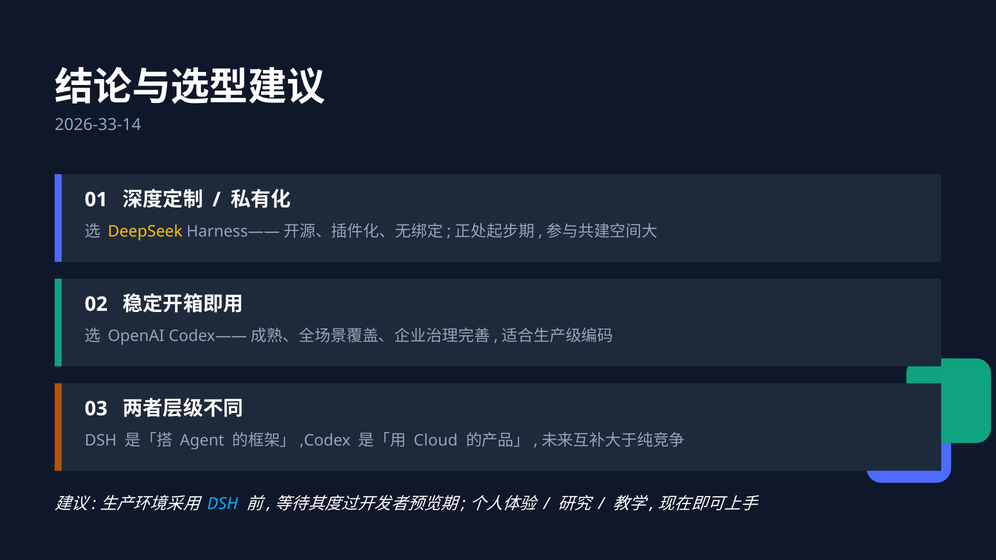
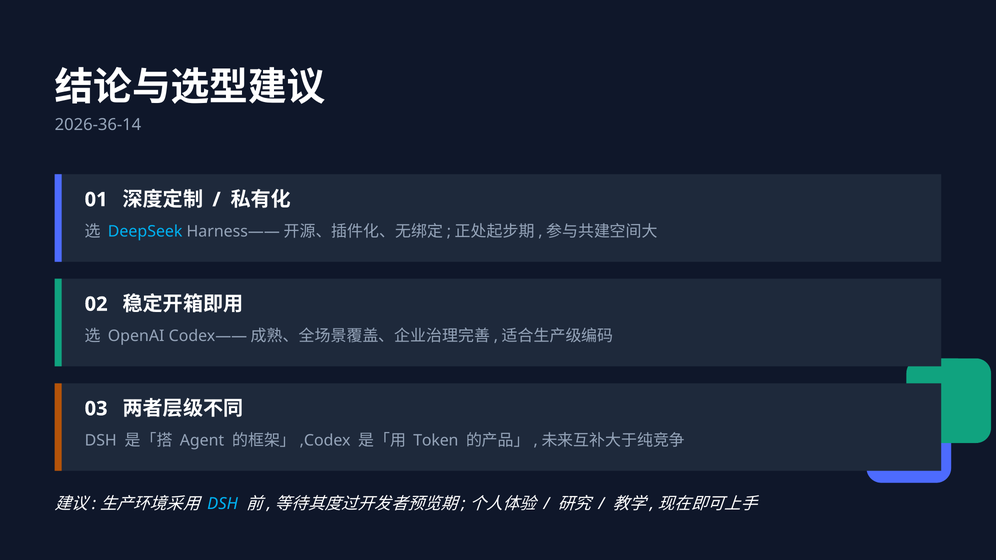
2026-33-14: 2026-33-14 -> 2026-36-14 (98, 125)
DeepSeek colour: yellow -> light blue (145, 232)
Cloud: Cloud -> Token (436, 441)
